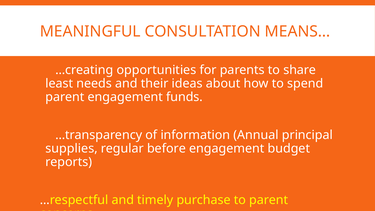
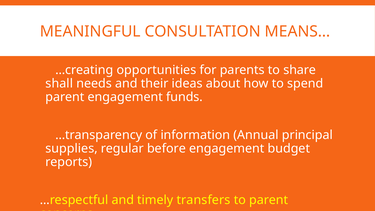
least: least -> shall (59, 83)
purchase: purchase -> transfers (203, 200)
